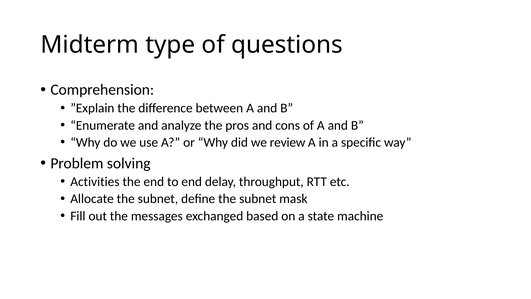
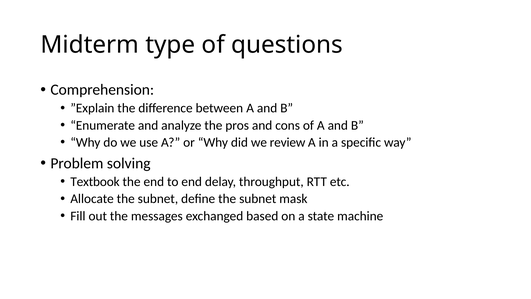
Activities: Activities -> Textbook (95, 182)
